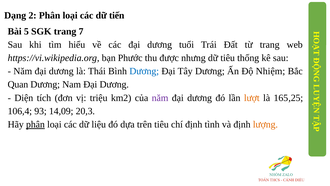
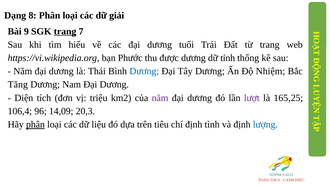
2: 2 -> 8 (33, 15)
tiến: tiến -> giải (117, 15)
5: 5 -> 9 (26, 31)
trang underline: none -> present (65, 31)
được nhưng: nhưng -> dương (193, 58)
dữ tiêu: tiêu -> tỉnh (228, 58)
Quan: Quan -> Tăng (18, 84)
lượt colour: orange -> purple (252, 98)
93: 93 -> 96 (40, 111)
lượng colour: orange -> blue (265, 124)
